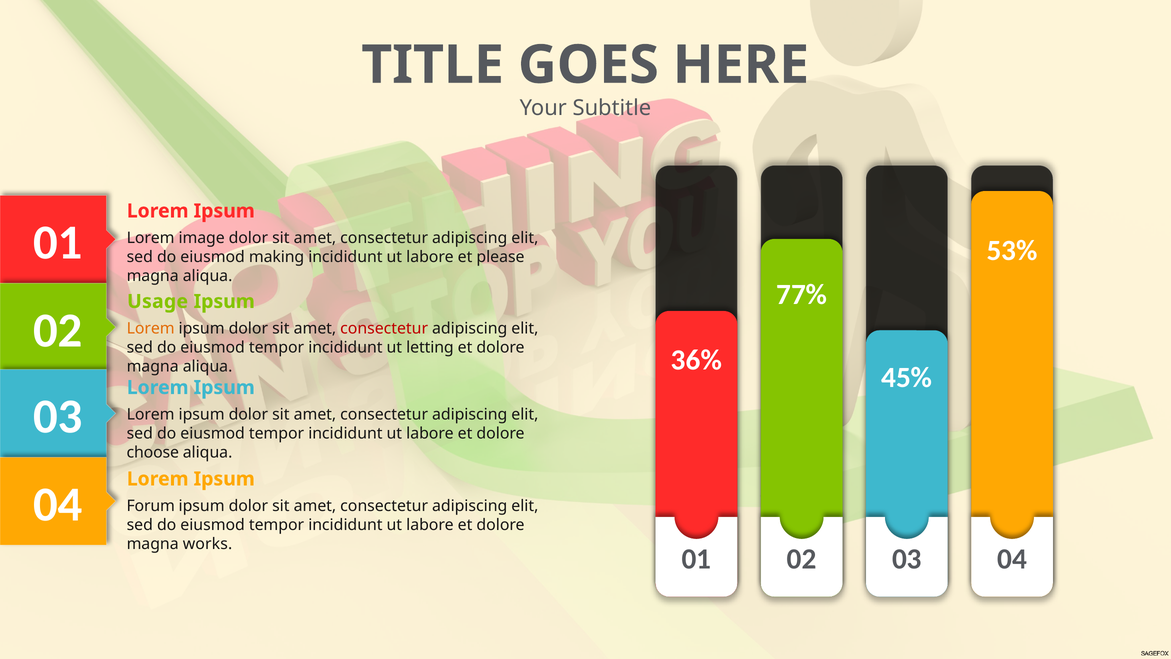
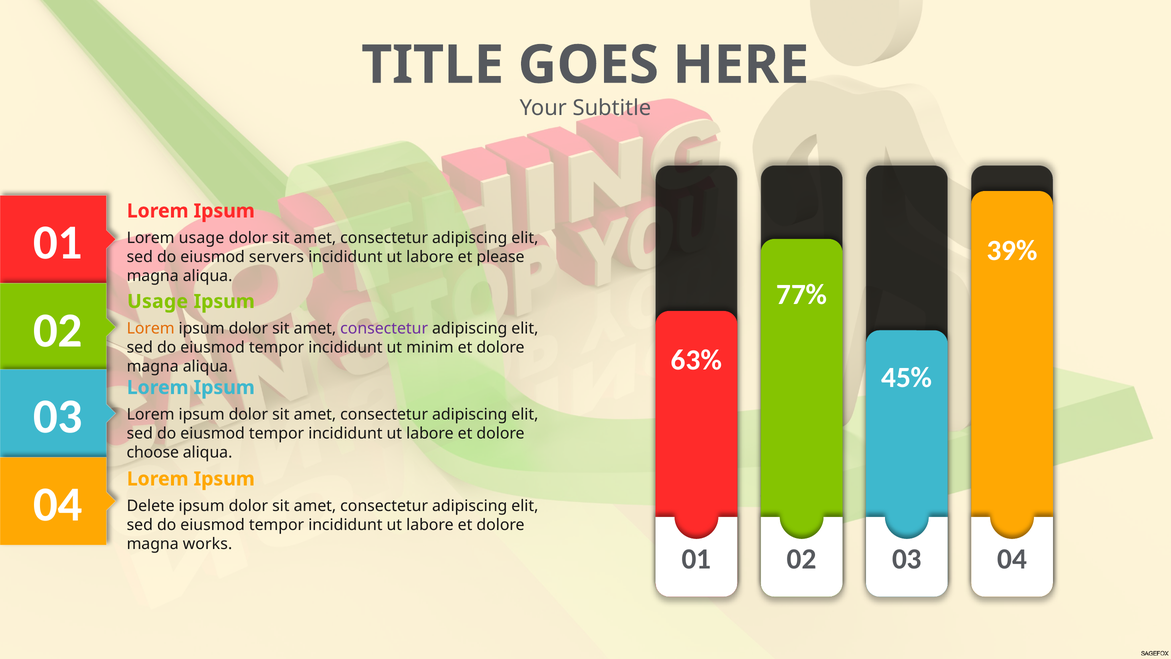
Lorem image: image -> usage (202, 238)
53%: 53% -> 39% (1012, 251)
making: making -> servers (276, 257)
consectetur colour: red -> purple (384, 328)
letting: letting -> minim (430, 347)
36%: 36% -> 63% (696, 360)
Forum: Forum -> Delete (151, 506)
